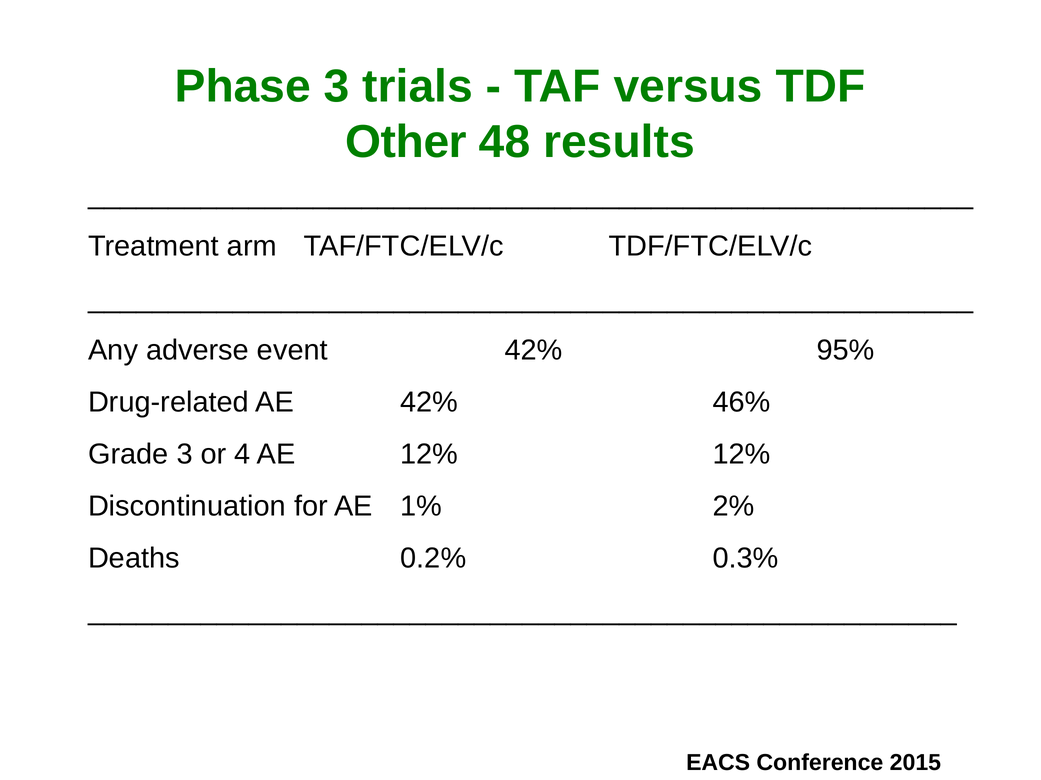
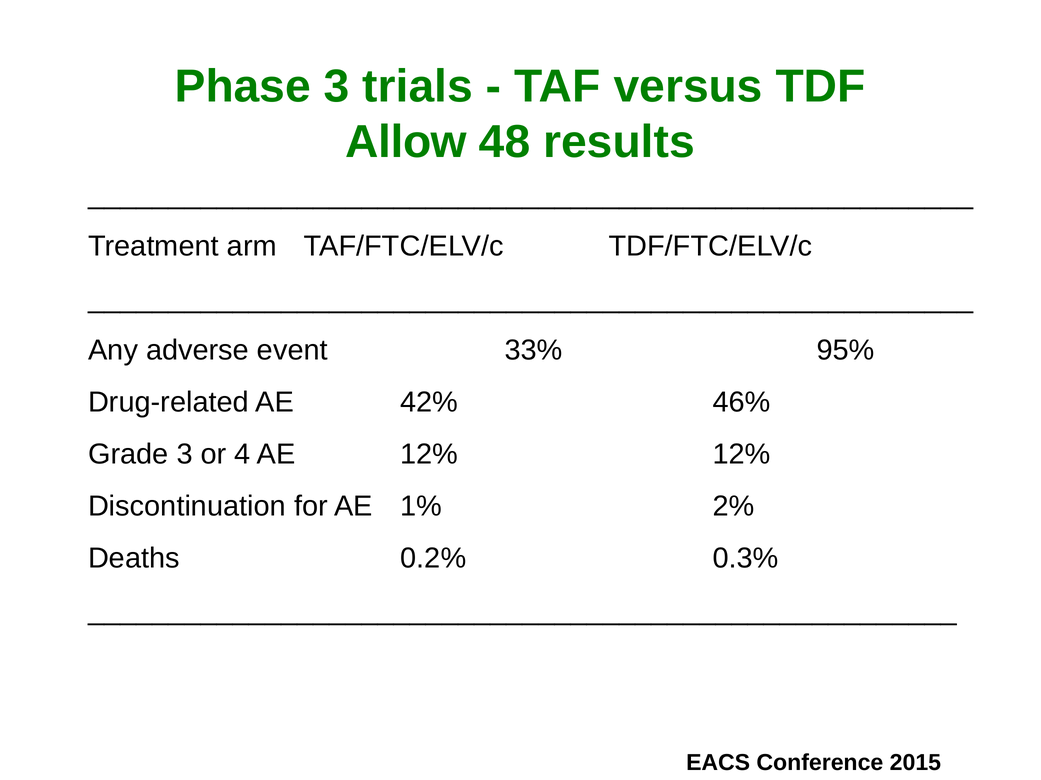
Other: Other -> Allow (406, 142)
event 42%: 42% -> 33% (533, 351)
